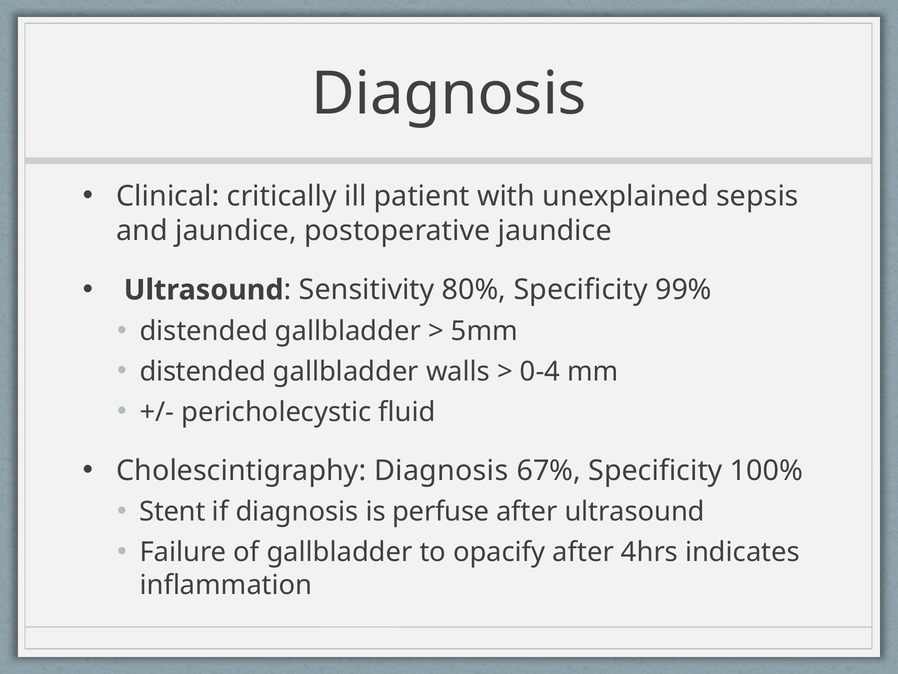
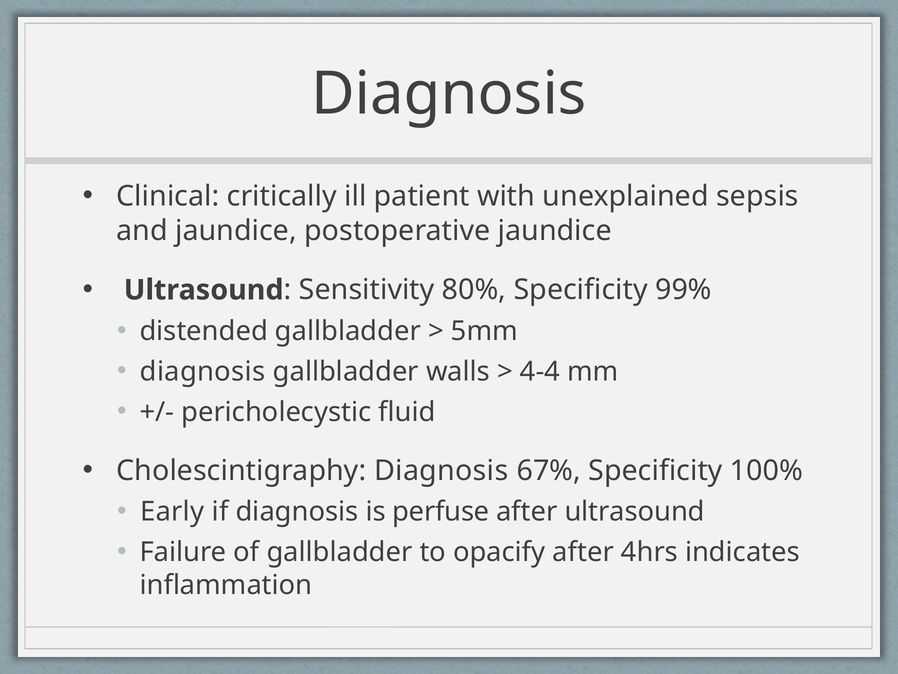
distended: distended -> diagnosis (203, 371)
0-4: 0-4 -> 4-4 (540, 371)
Stent: Stent -> Early (172, 511)
